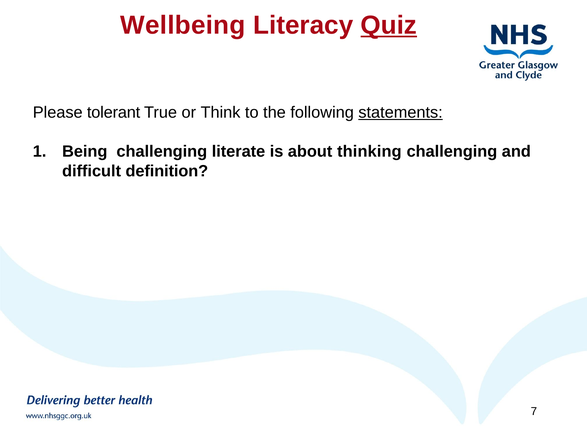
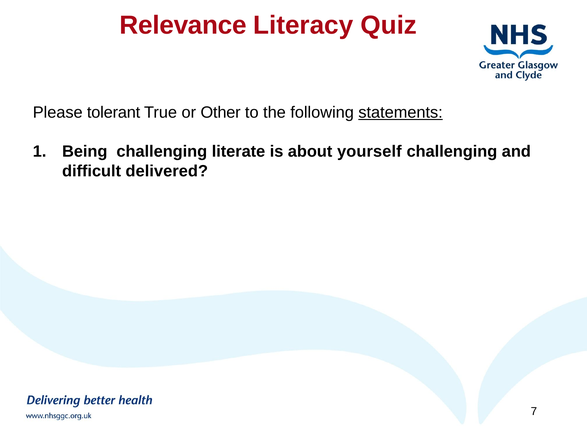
Wellbeing: Wellbeing -> Relevance (183, 25)
Quiz underline: present -> none (389, 25)
Think: Think -> Other (221, 112)
thinking: thinking -> yourself (369, 152)
definition: definition -> delivered (167, 171)
